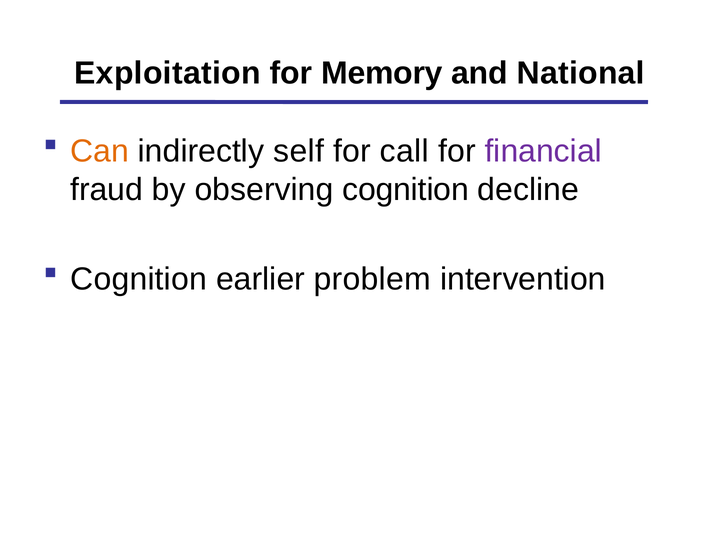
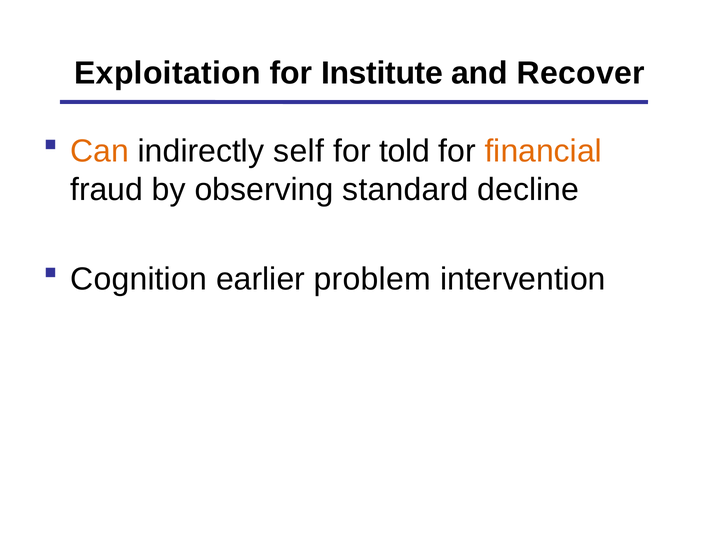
Memory: Memory -> Institute (382, 73)
National: National -> Recover (581, 73)
call: call -> told (405, 151)
financial colour: purple -> orange (543, 151)
observing cognition: cognition -> standard (405, 189)
